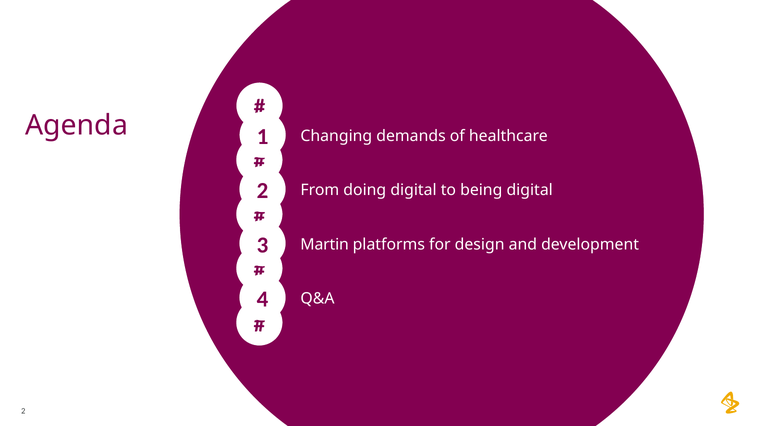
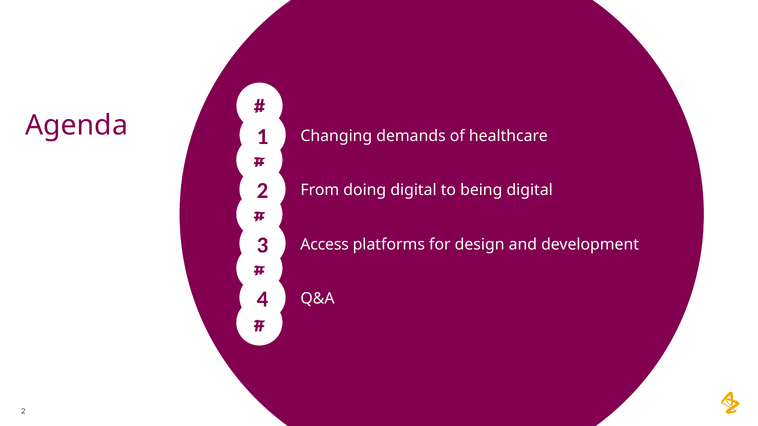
Martin: Martin -> Access (325, 245)
